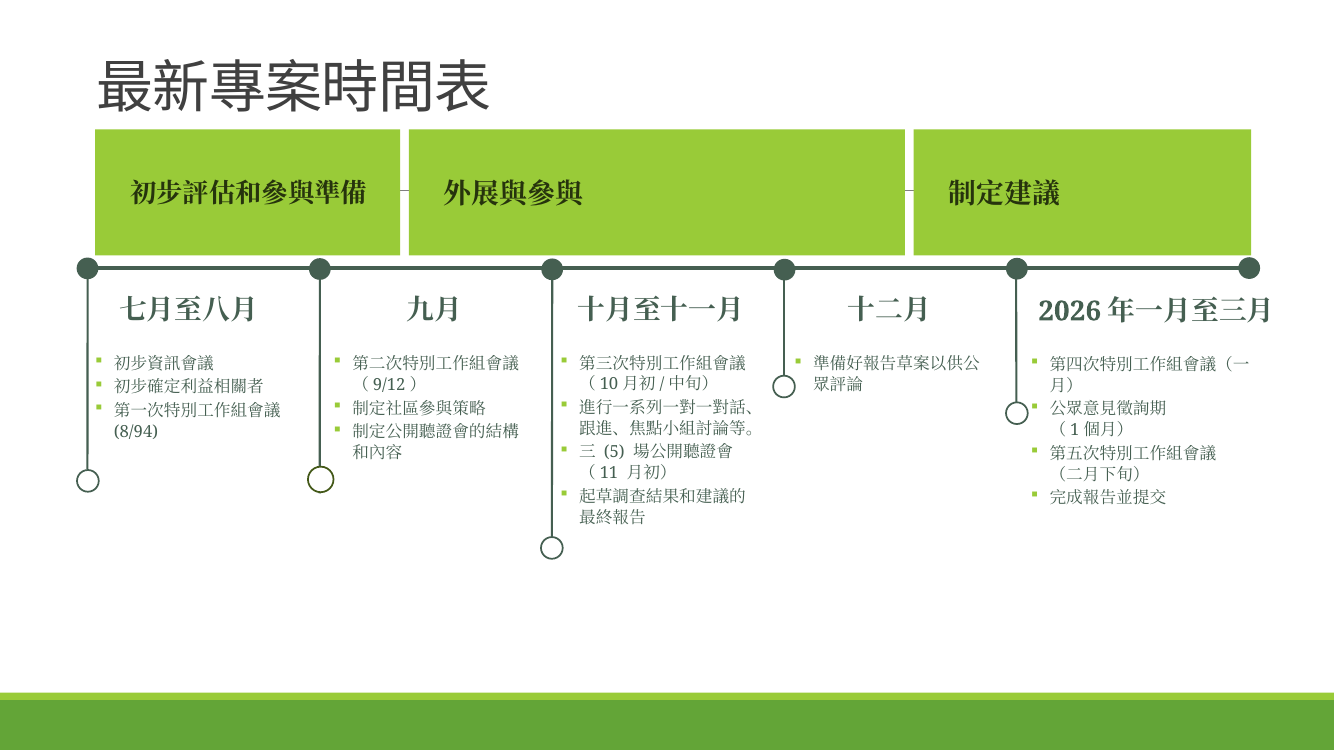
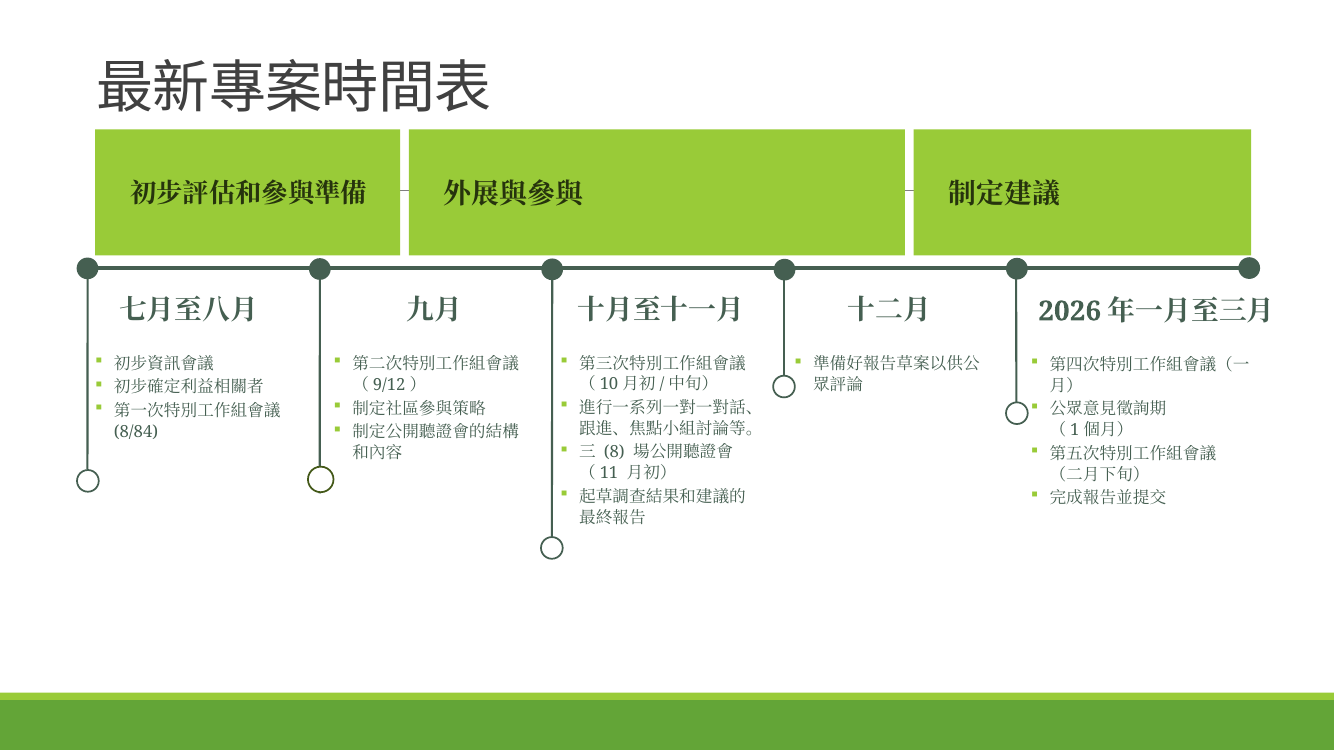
8/94: 8/94 -> 8/84 (136, 432)
5: 5 -> 8 (614, 453)
